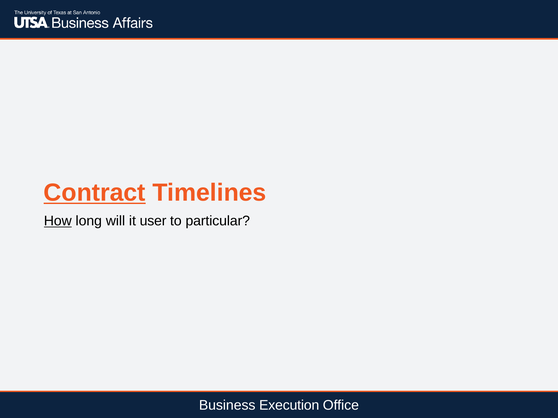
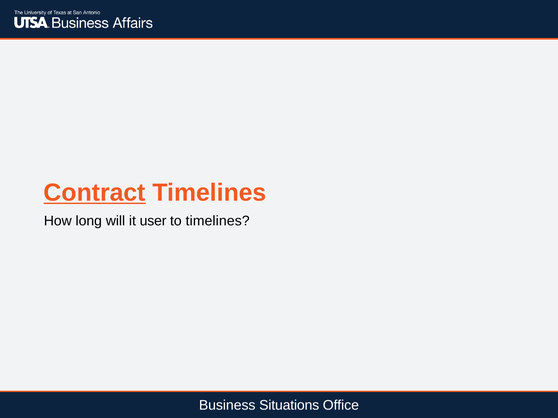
How underline: present -> none (58, 221)
to particular: particular -> timelines (218, 221)
Execution: Execution -> Situations (289, 406)
